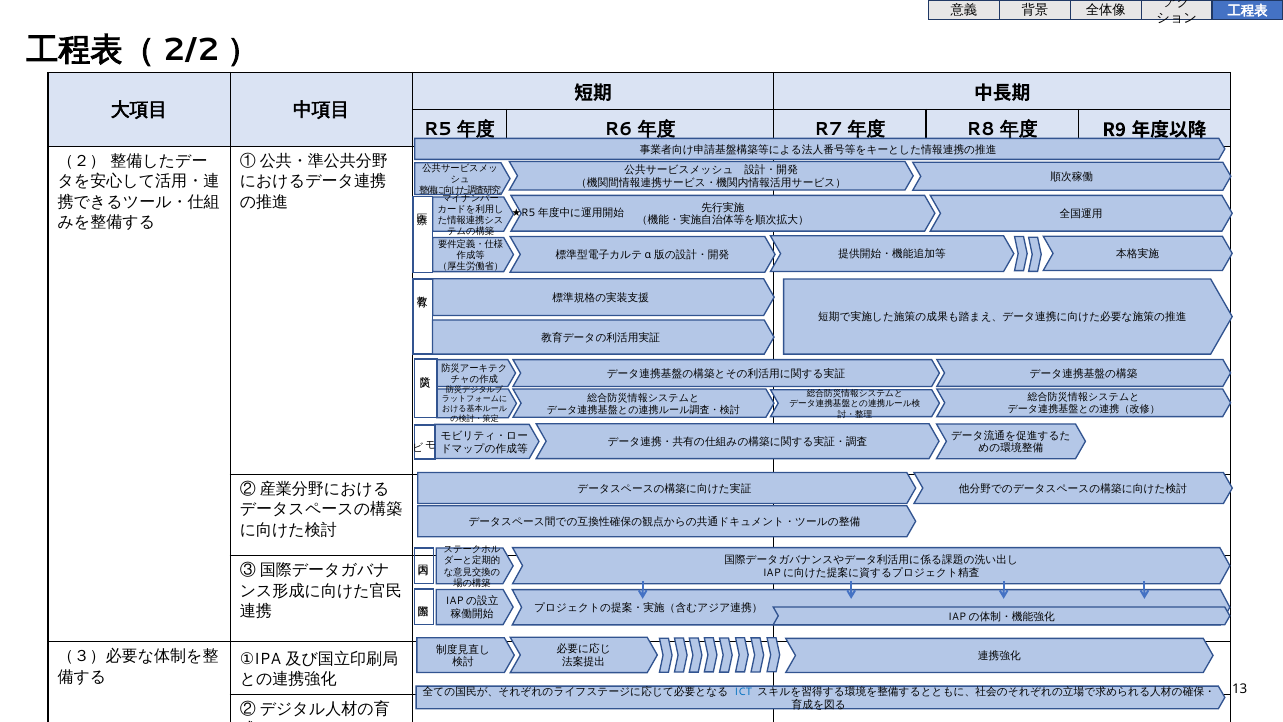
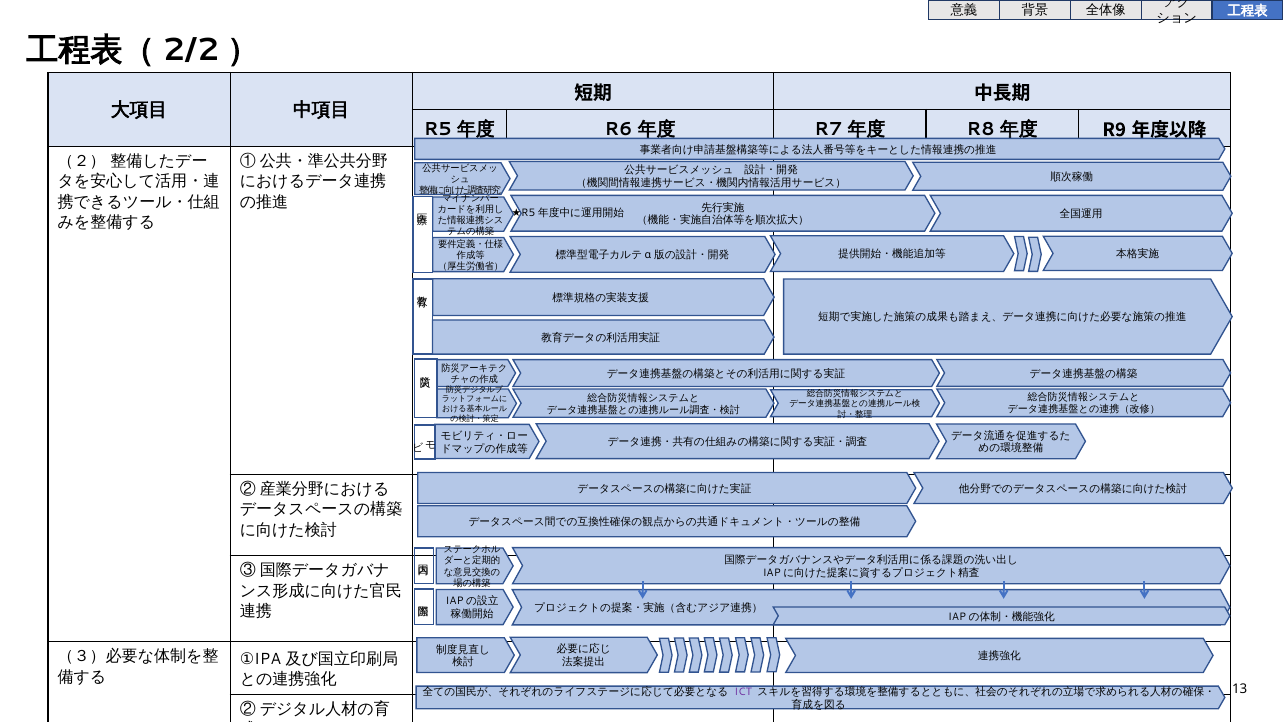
ICT colour: blue -> purple (743, 691)
